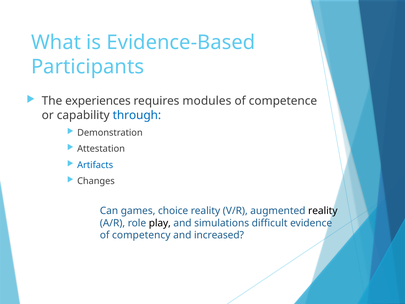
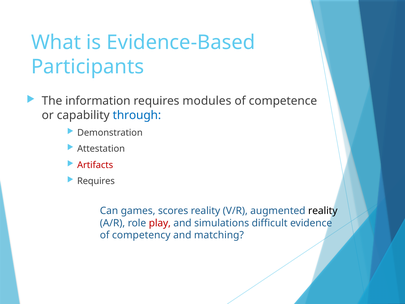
experiences: experiences -> information (98, 101)
Artifacts colour: blue -> red (95, 165)
Changes: Changes -> Requires (96, 181)
choice: choice -> scores (173, 211)
play colour: black -> red (160, 223)
increased: increased -> matching (219, 235)
